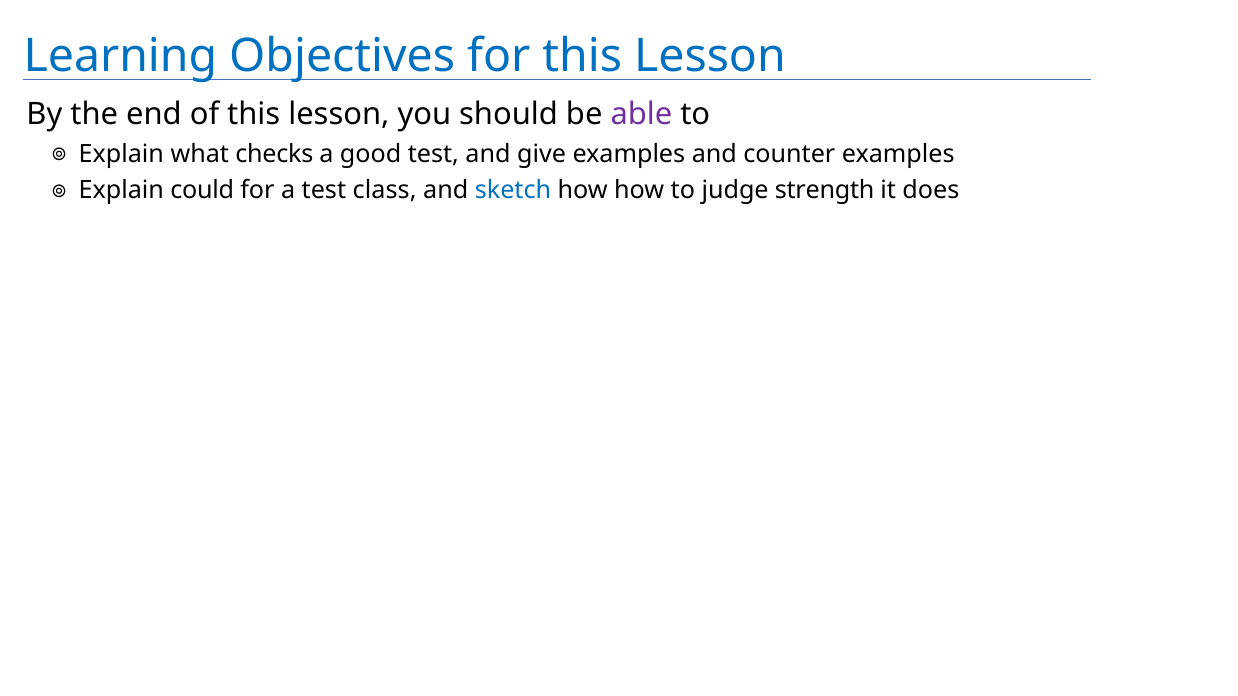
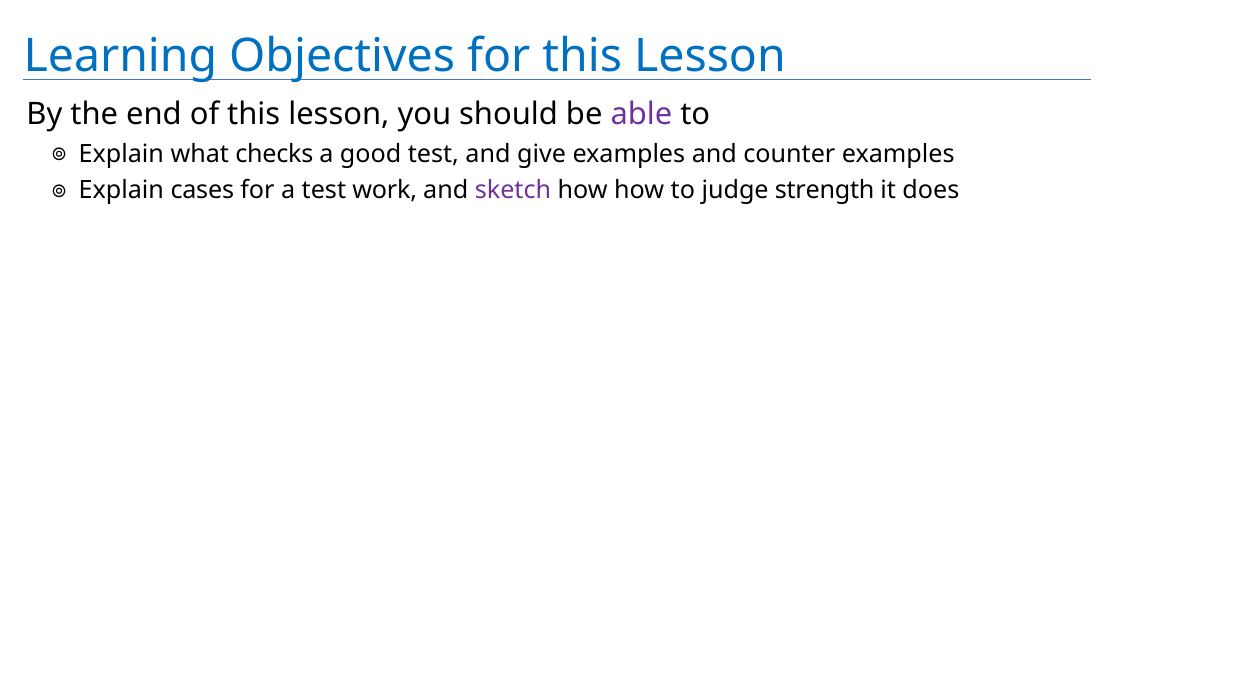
could: could -> cases (202, 191)
class: class -> work (385, 191)
sketch colour: blue -> purple (513, 191)
